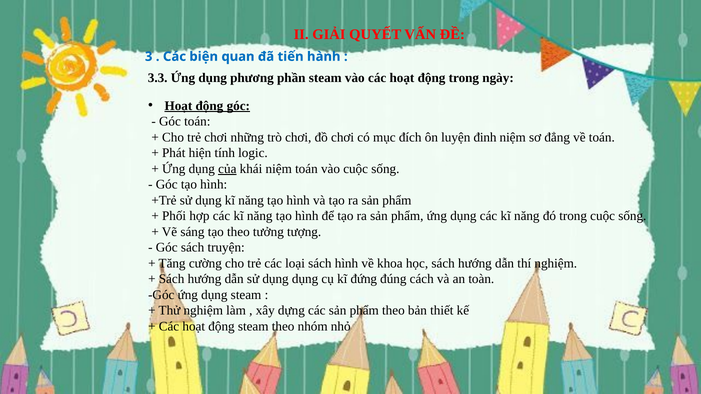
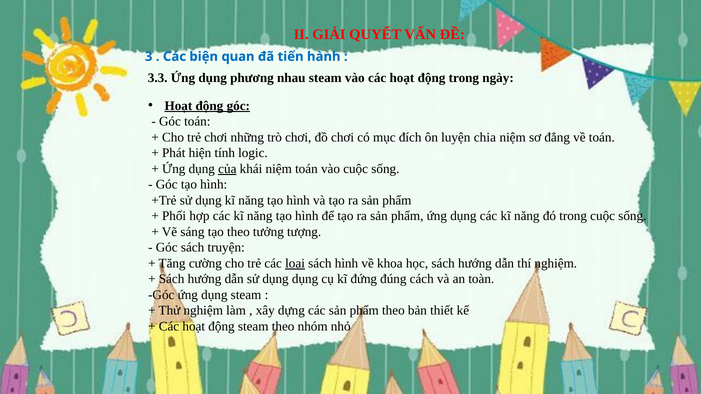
phần: phần -> nhau (291, 78)
đinh: đinh -> chia (485, 137)
loại underline: none -> present (295, 263)
